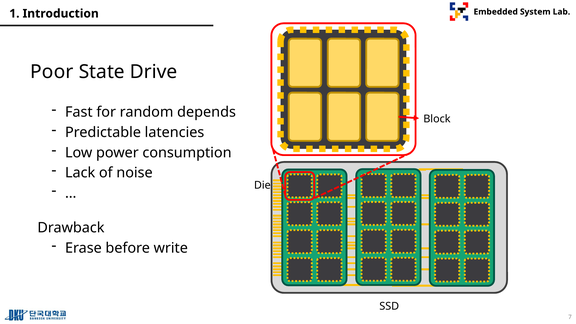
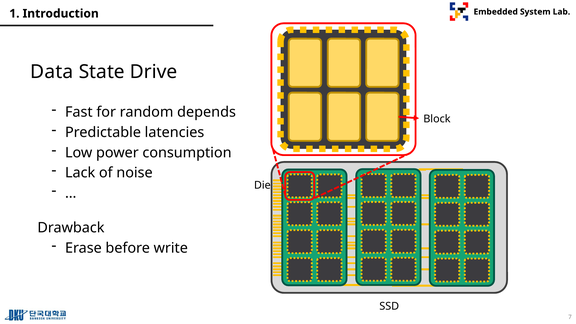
Poor: Poor -> Data (52, 72)
